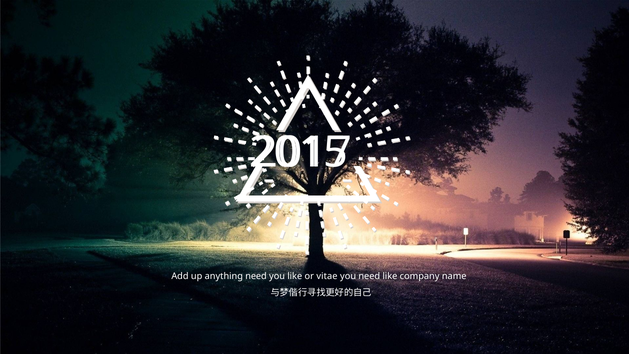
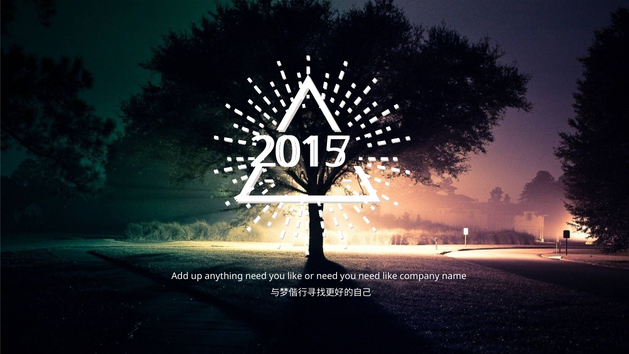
or vitae: vitae -> need (327, 276)
